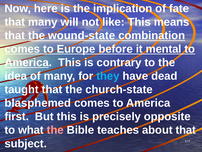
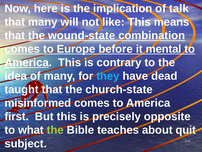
fate: fate -> talk (179, 9)
blasphemed: blasphemed -> misinformed (38, 103)
the colour: pink -> light green (55, 130)
about that: that -> quit (186, 130)
